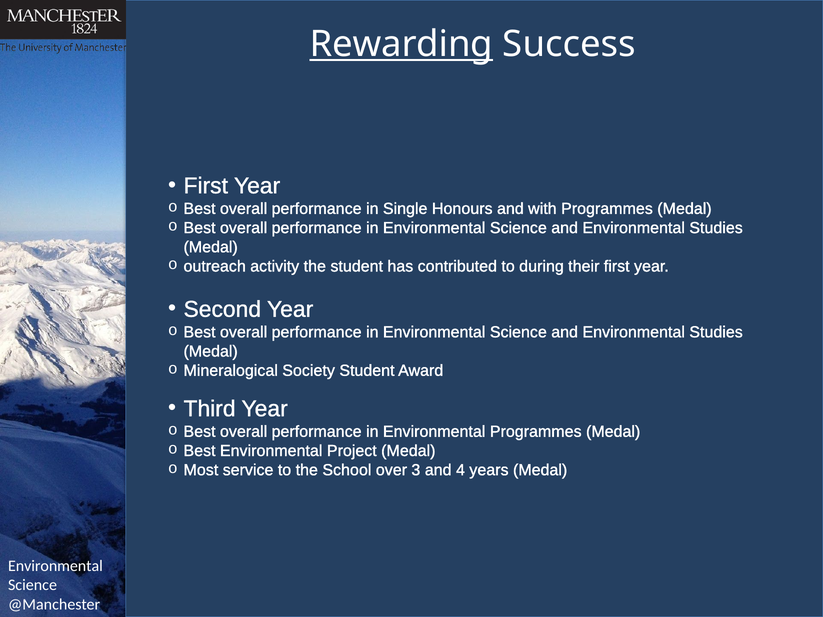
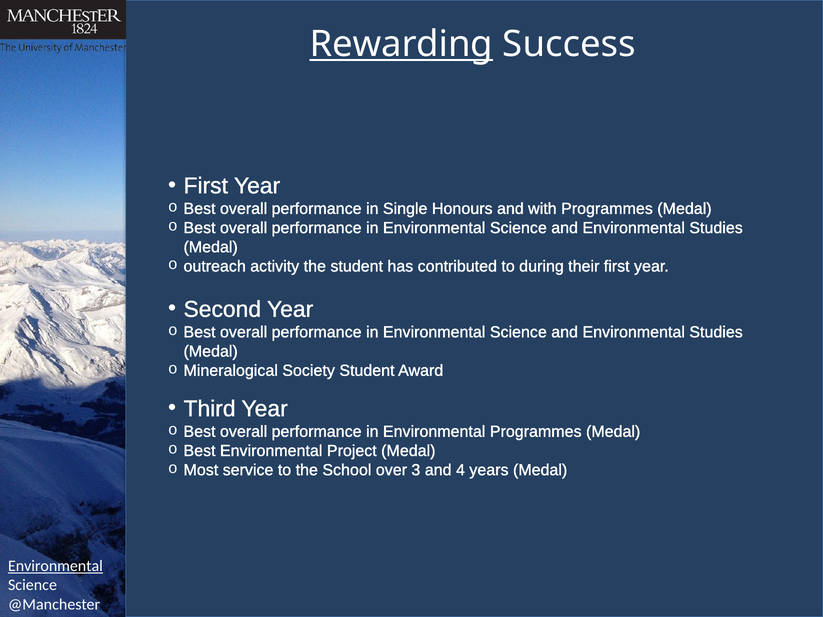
Environmental underline: none -> present (55, 566)
